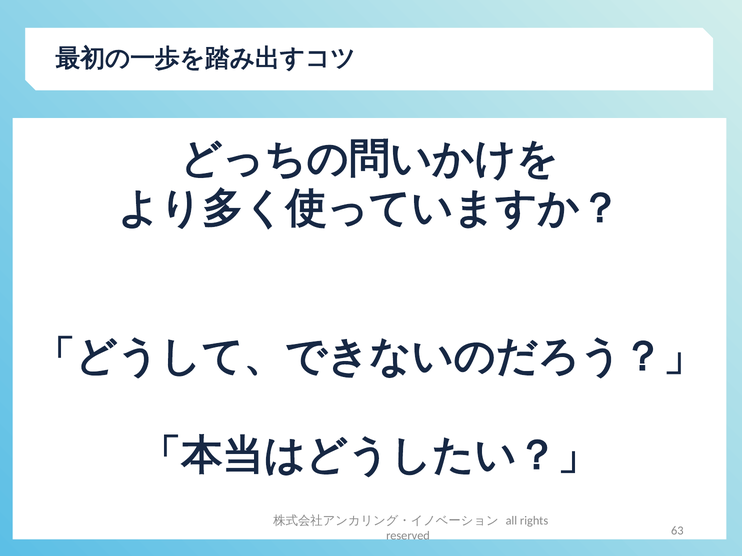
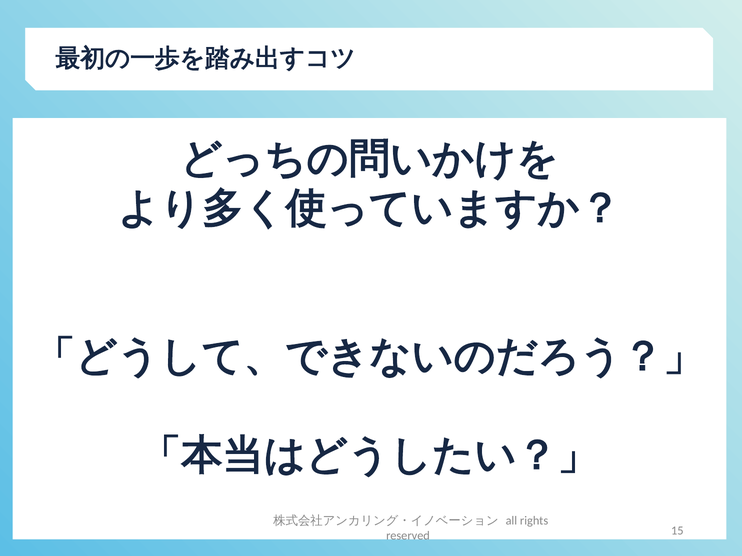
63: 63 -> 15 (677, 531)
